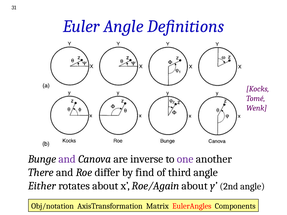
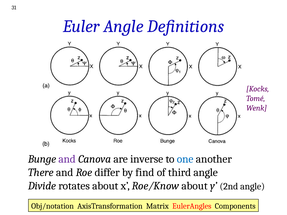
one colour: purple -> blue (185, 159)
Either: Either -> Divide (42, 186)
Roe/Again: Roe/Again -> Roe/Know (155, 186)
